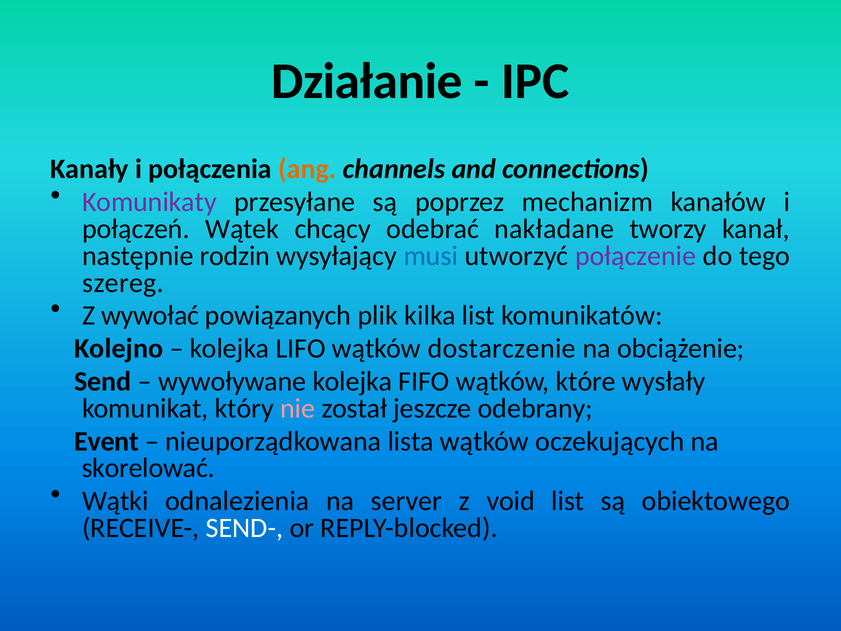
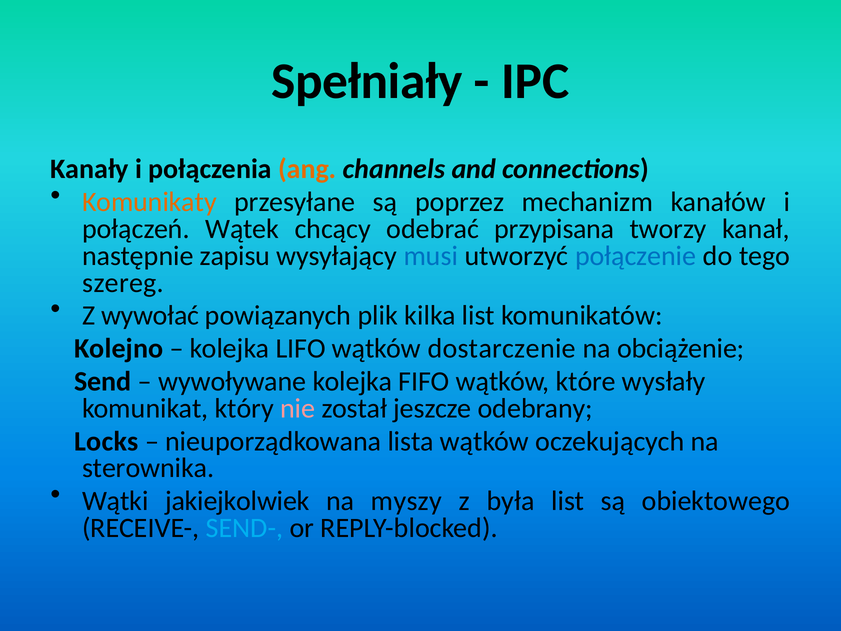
Działanie: Działanie -> Spełniały (367, 81)
Komunikaty colour: purple -> orange (149, 202)
nakładane: nakładane -> przypisana (554, 229)
rodzin: rodzin -> zapisu (235, 256)
połączenie colour: purple -> blue (636, 256)
Event: Event -> Locks (106, 441)
skorelować: skorelować -> sterownika (148, 468)
odnalezienia: odnalezienia -> jakiejkolwiek (237, 501)
server: server -> myszy (406, 501)
void: void -> była (511, 501)
SEND- colour: white -> light blue (245, 528)
